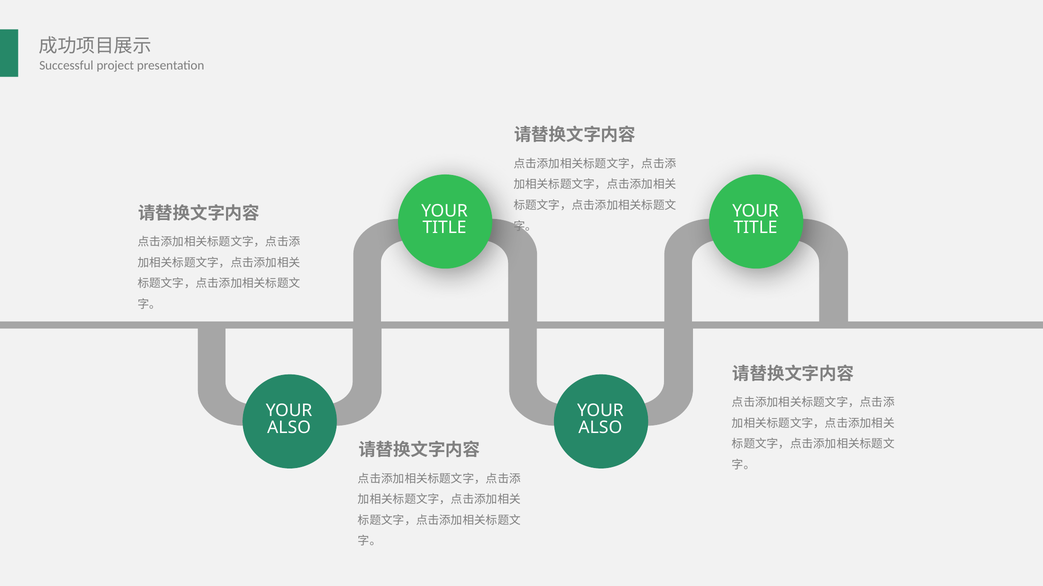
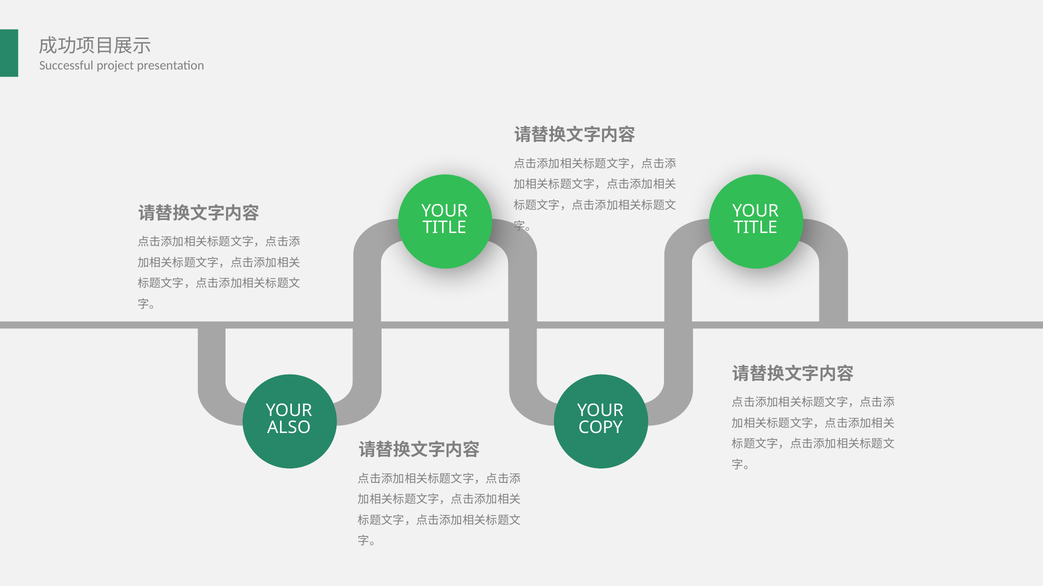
ALSO: ALSO -> COPY (601, 428)
